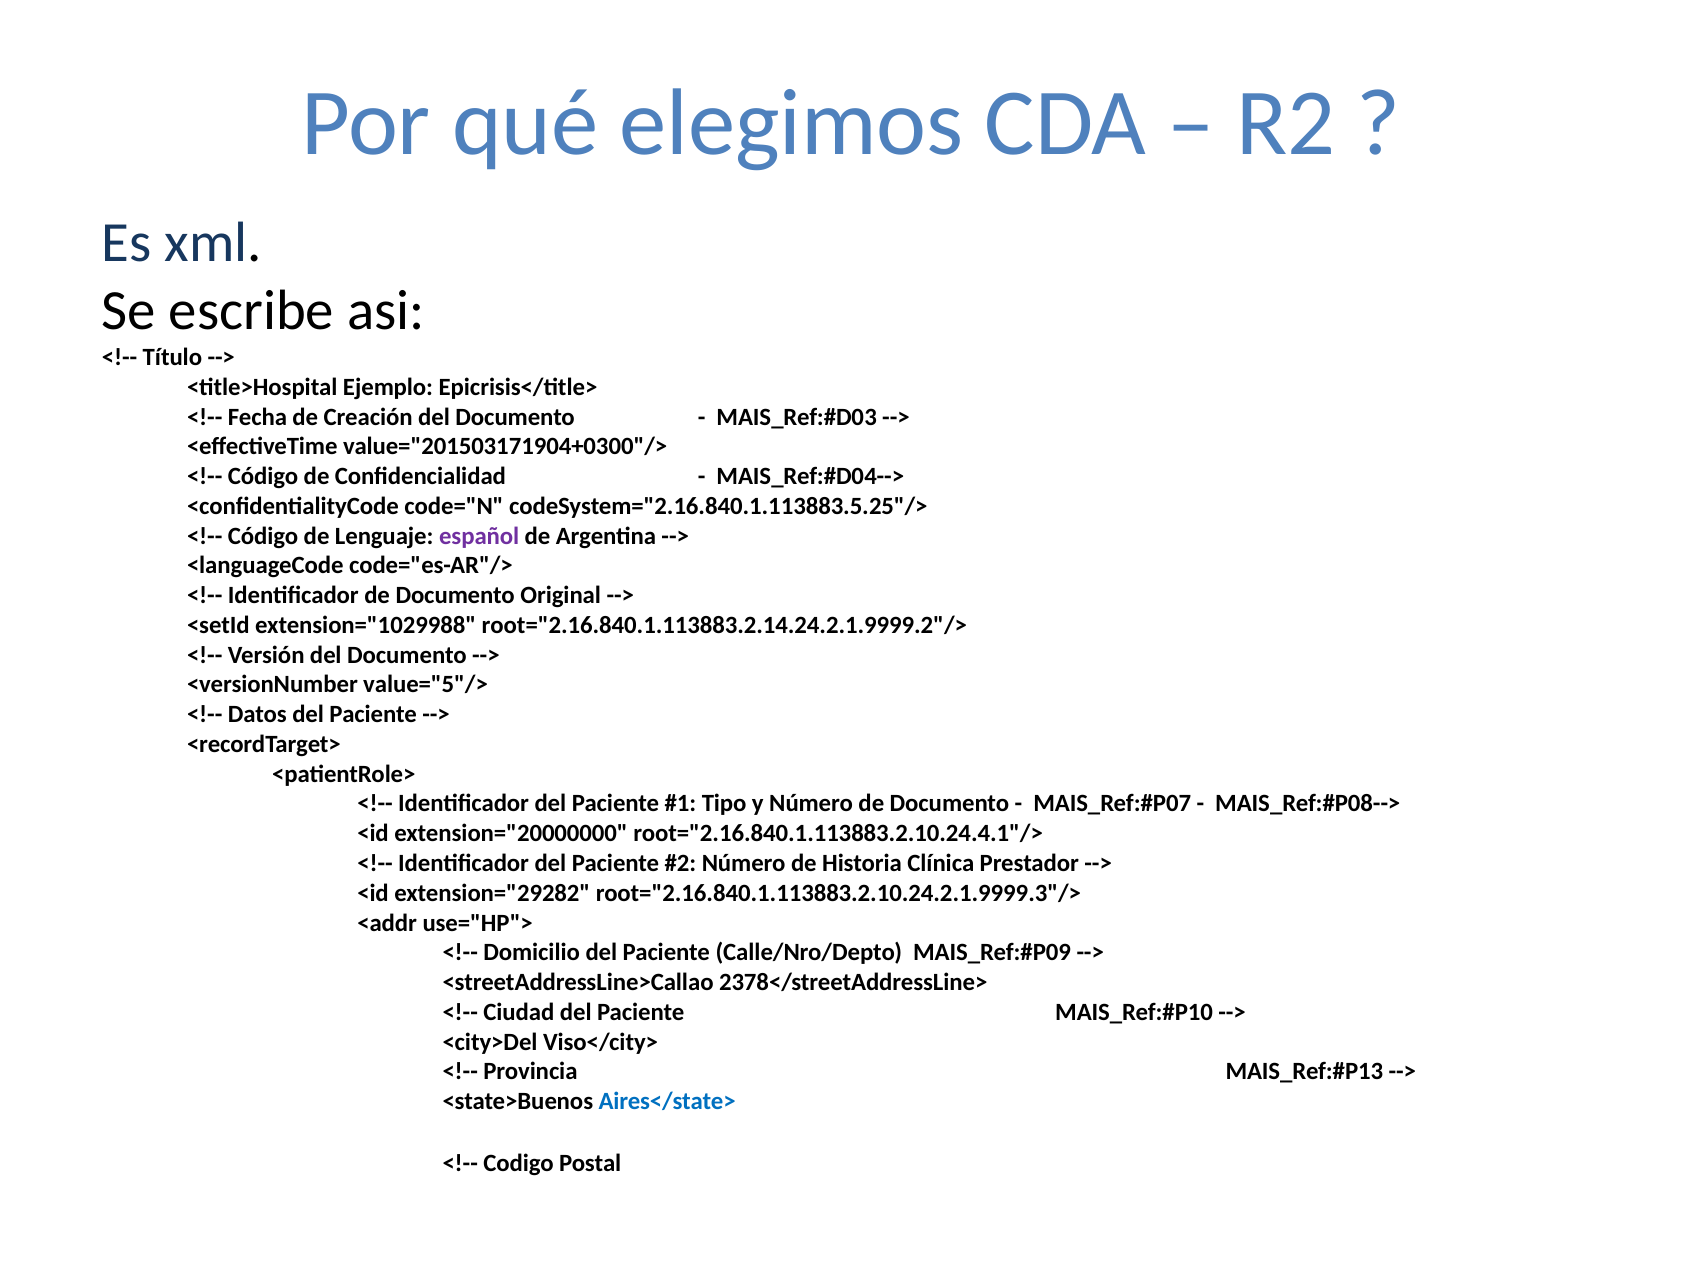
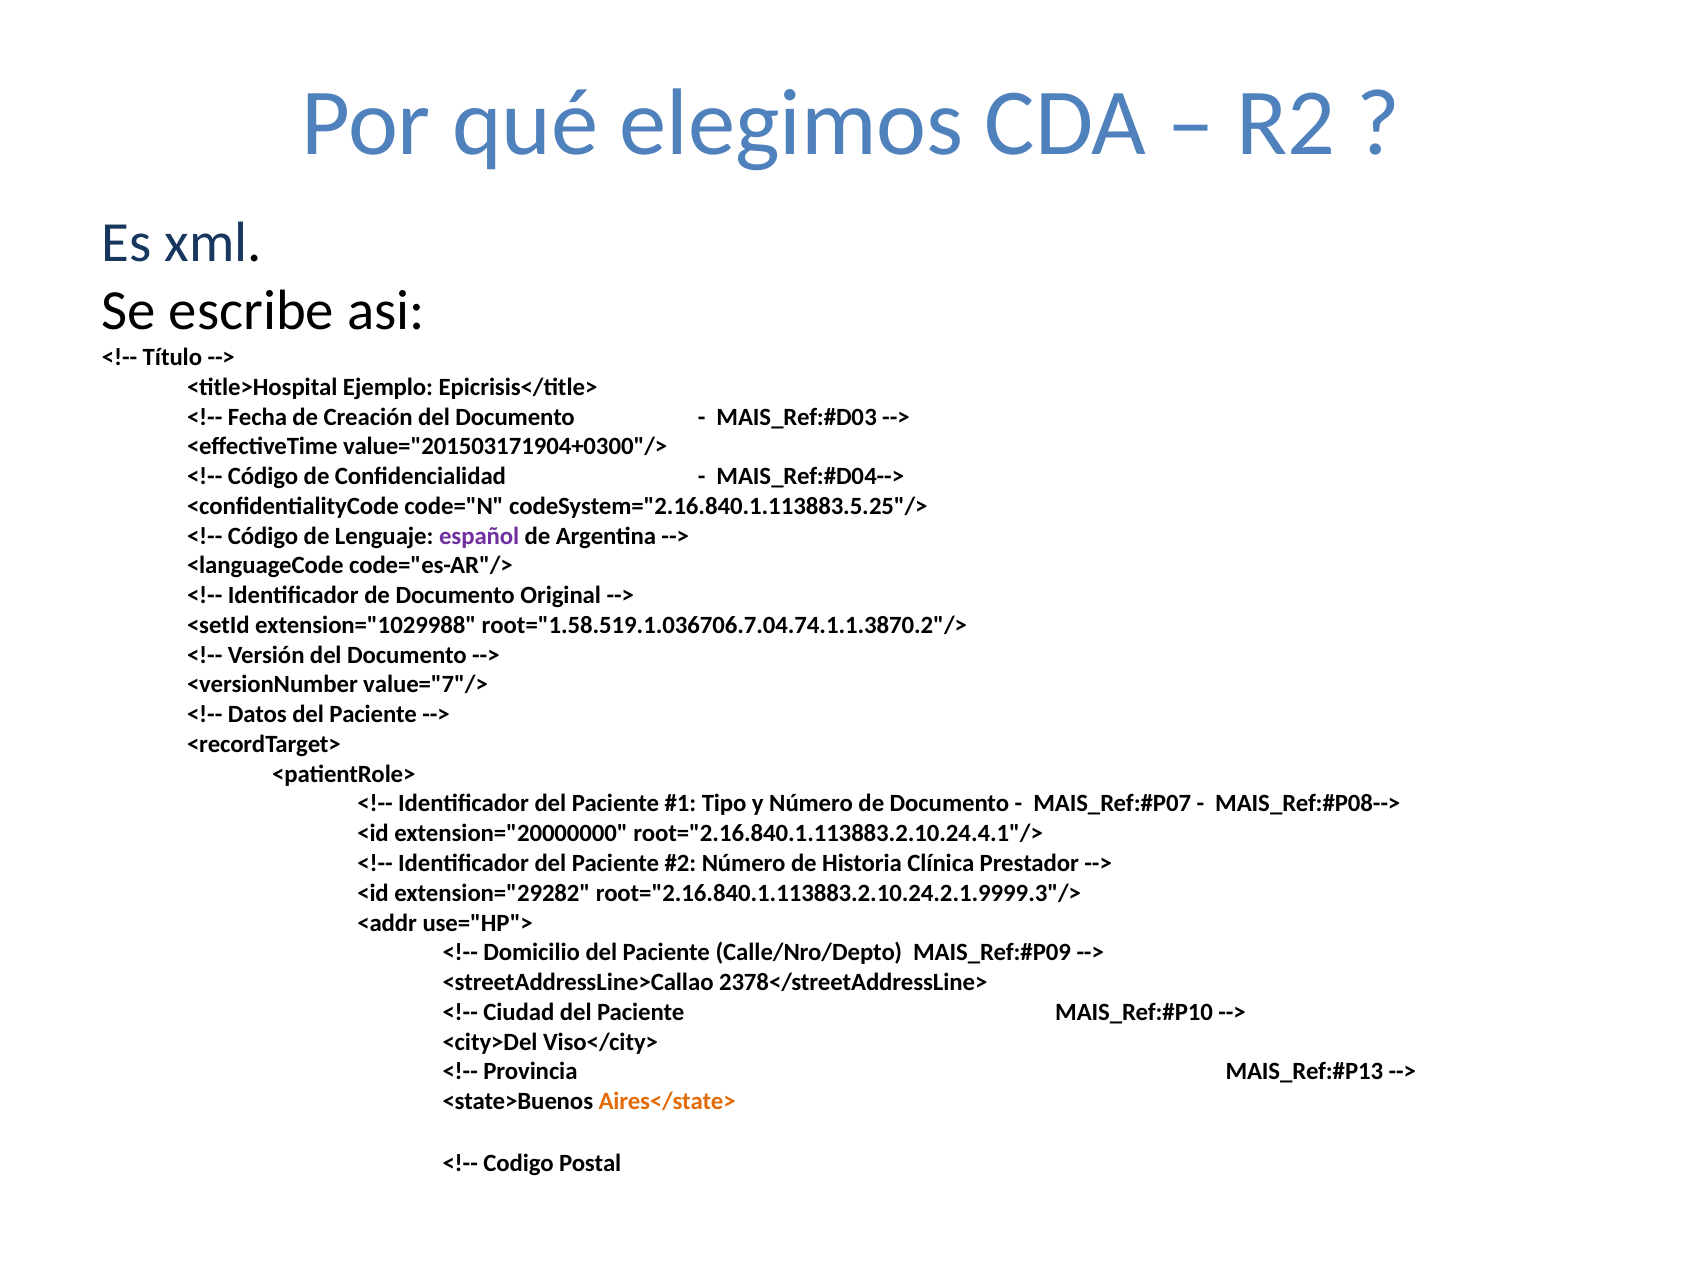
root="2.16.840.1.113883.2.14.24.2.1.9999.2"/>: root="2.16.840.1.113883.2.14.24.2.1.9999.2"/> -> root="1.58.519.1.036706.7.04.74.1.1.3870.2"/> (724, 625)
value="5"/>: value="5"/> -> value="7"/> (426, 685)
Aires</state> colour: blue -> orange (667, 1102)
